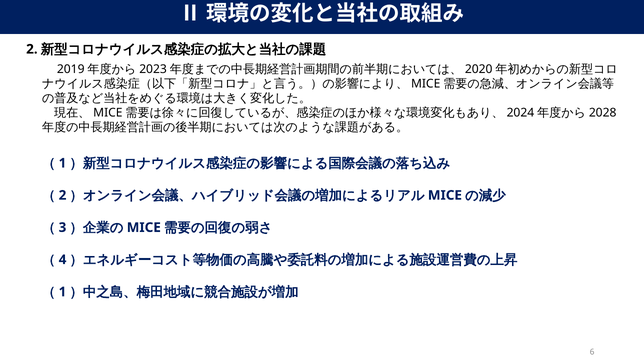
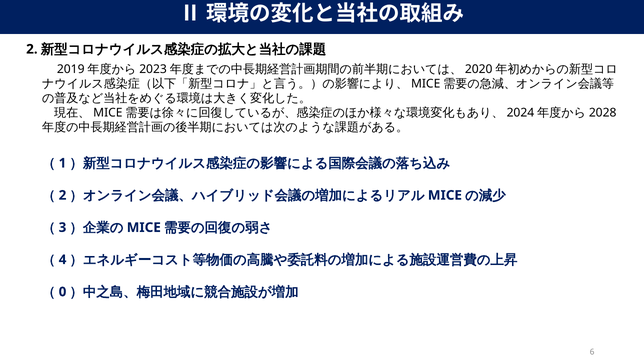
1: 1 -> 0 (63, 292)
